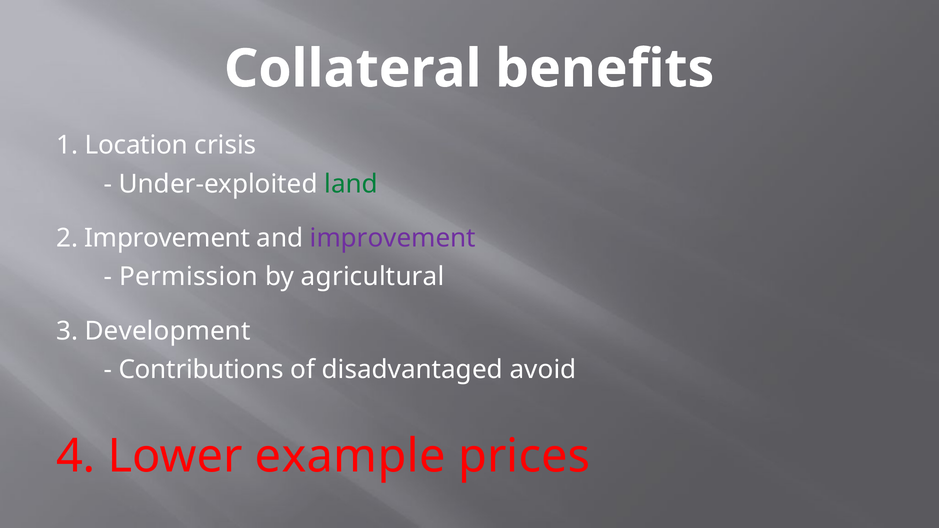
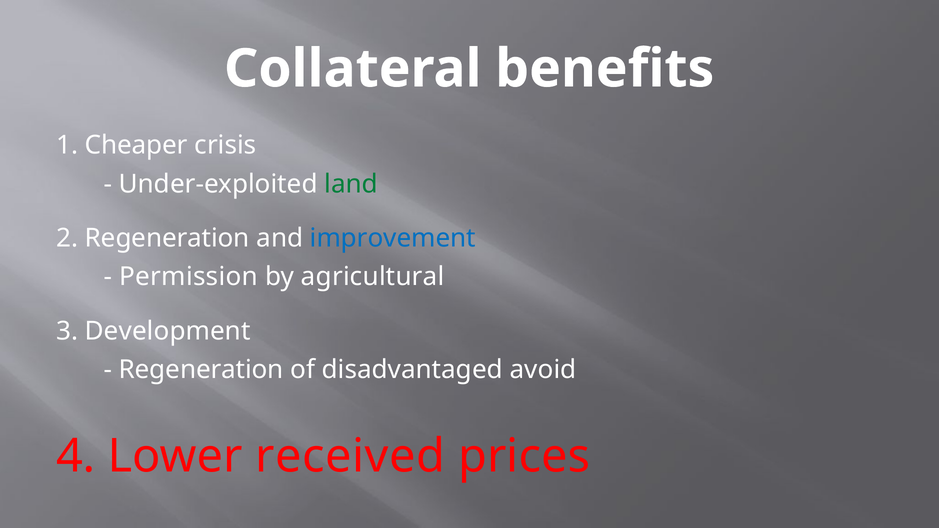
Location: Location -> Cheaper (136, 145)
2 Improvement: Improvement -> Regeneration (167, 238)
improvement colour: purple -> blue (393, 238)
Contributions: Contributions -> Regeneration (201, 370)
example: example -> received (350, 457)
